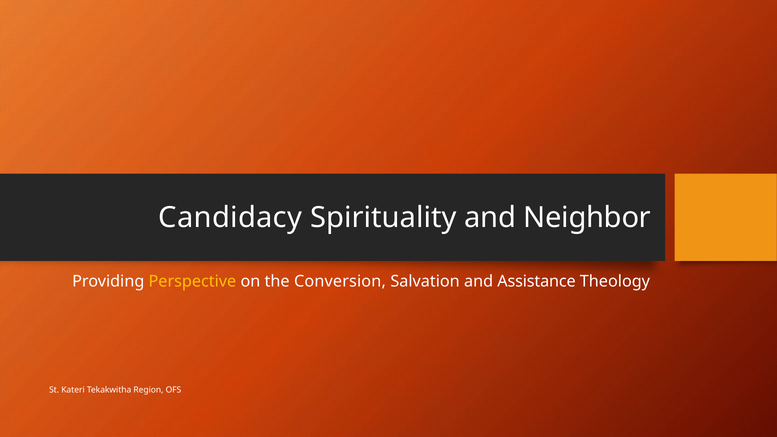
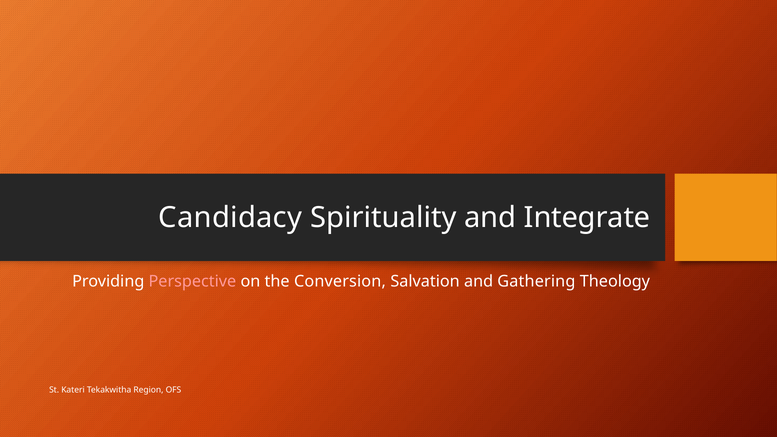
Neighbor: Neighbor -> Integrate (587, 217)
Perspective colour: yellow -> pink (192, 281)
Assistance: Assistance -> Gathering (536, 281)
